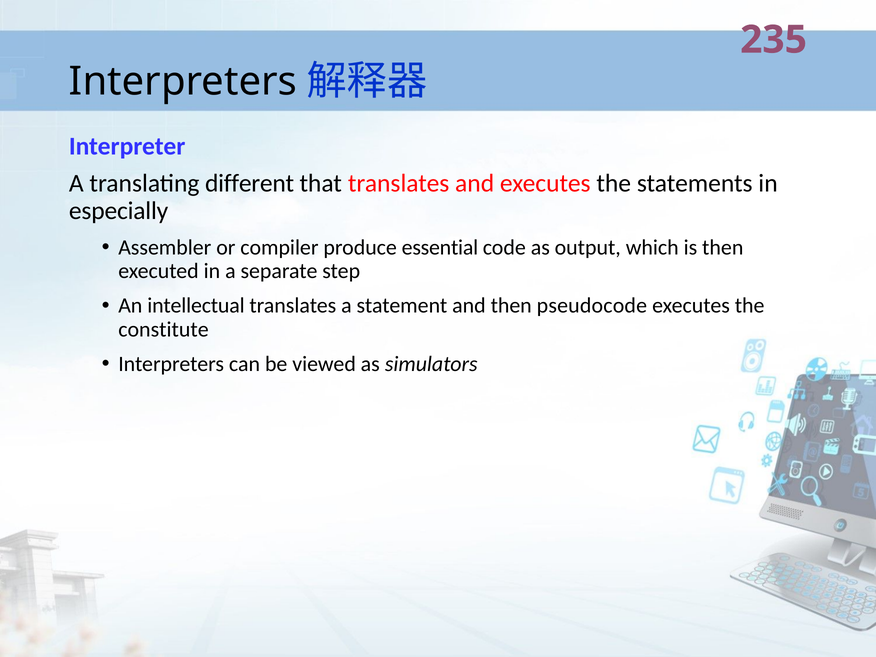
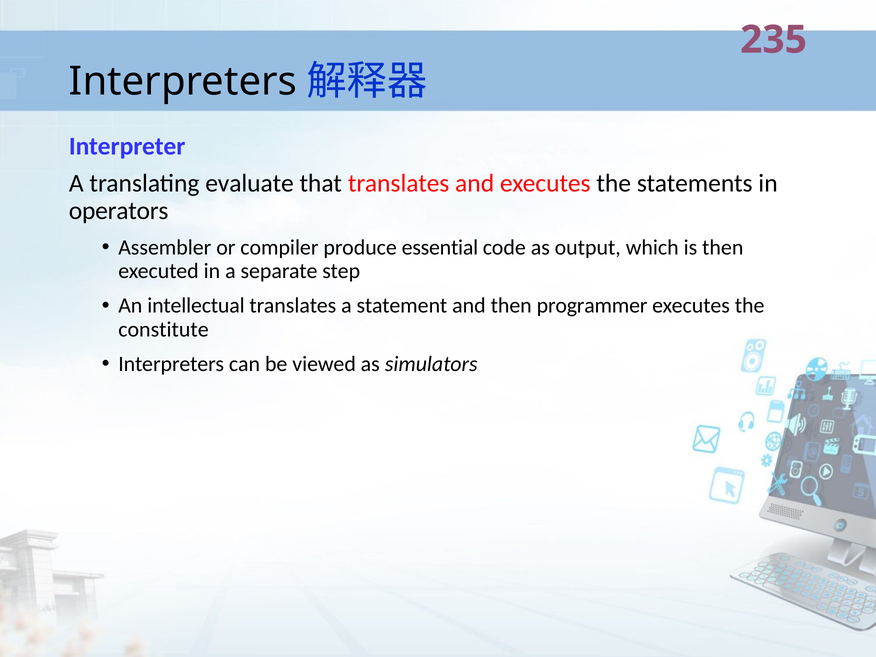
different: different -> evaluate (250, 183)
especially: especially -> operators (119, 211)
pseudocode: pseudocode -> programmer (592, 306)
